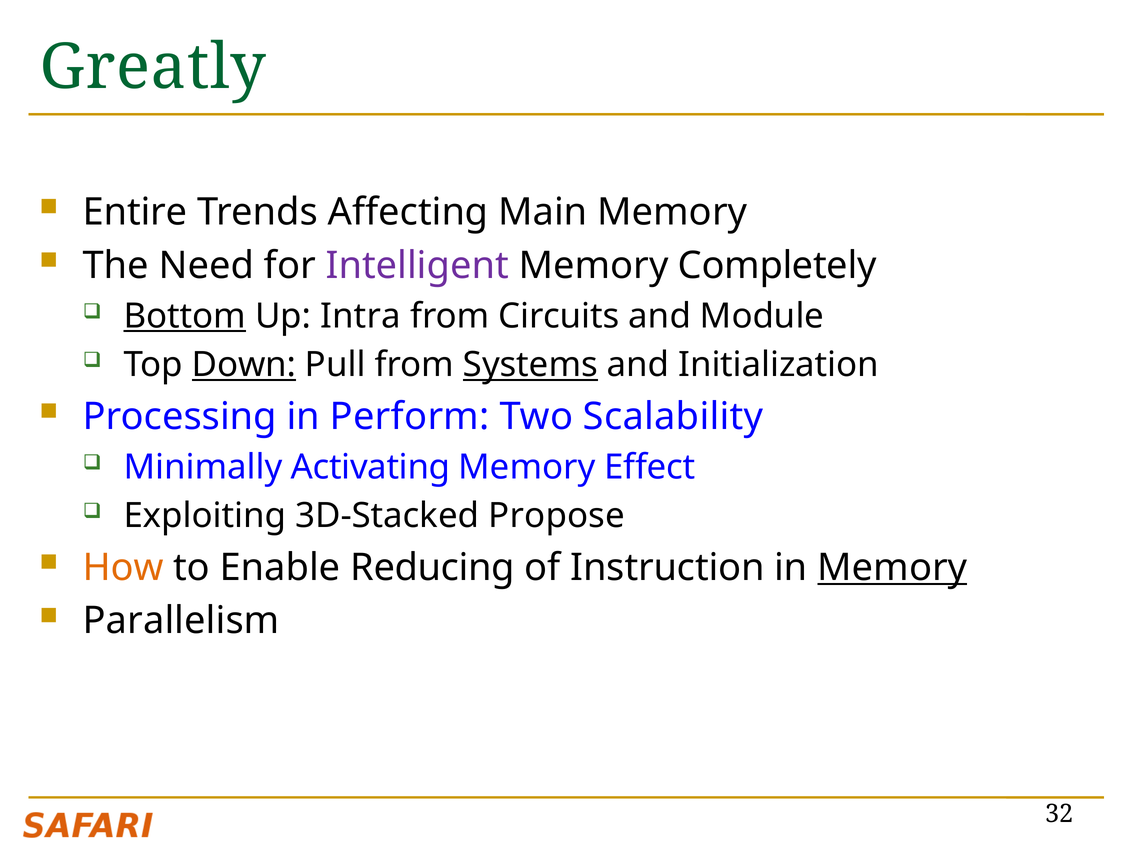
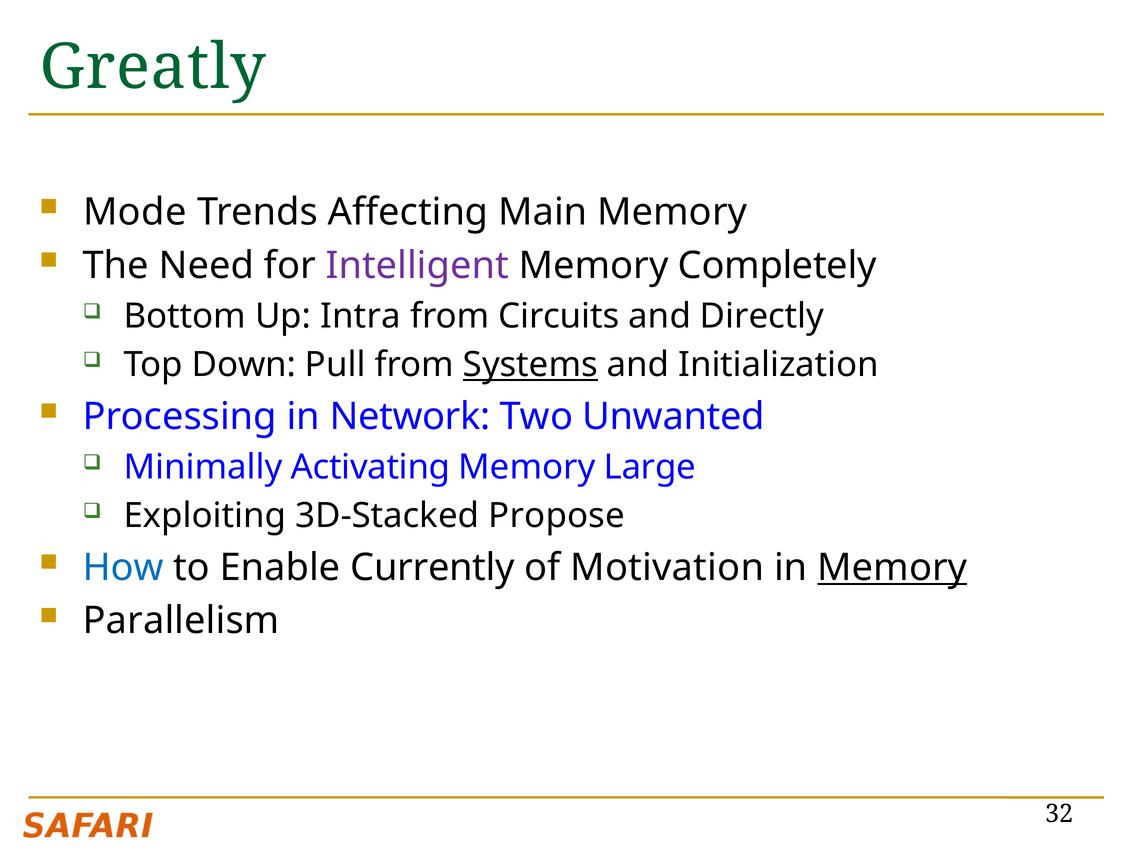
Entire: Entire -> Mode (135, 212)
Bottom underline: present -> none (185, 316)
Module: Module -> Directly (762, 316)
Down underline: present -> none (244, 365)
Perform: Perform -> Network (410, 416)
Scalability: Scalability -> Unwanted (673, 416)
Effect: Effect -> Large (650, 467)
How colour: orange -> blue (123, 567)
Reducing: Reducing -> Currently (433, 567)
Instruction: Instruction -> Motivation (667, 567)
